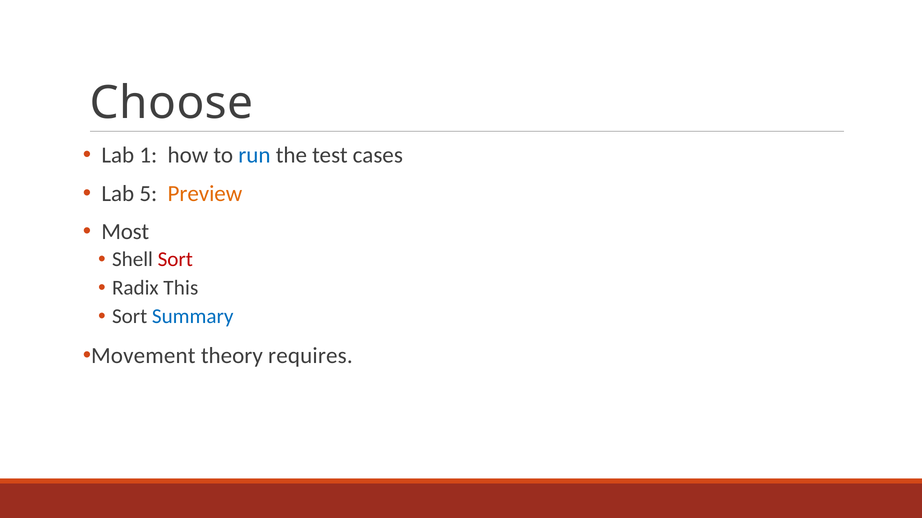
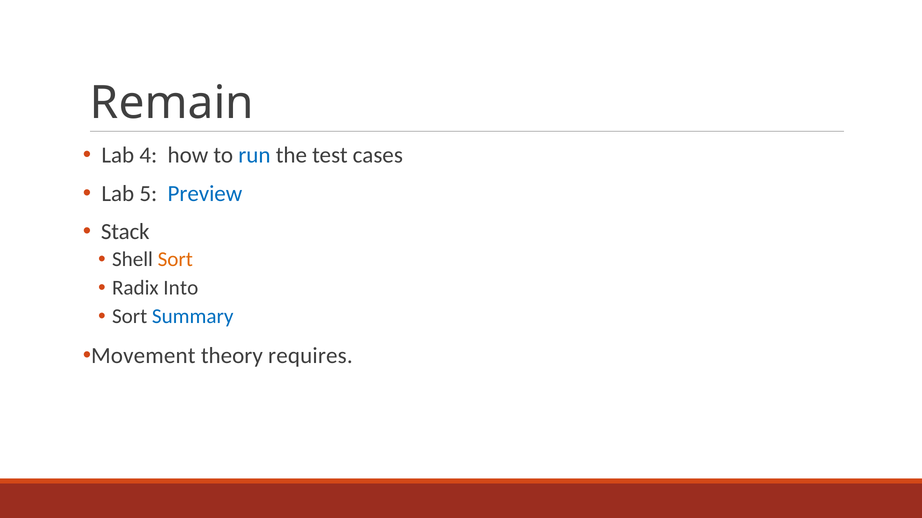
Choose: Choose -> Remain (172, 103)
1: 1 -> 4 (148, 155)
Preview colour: orange -> blue (205, 194)
Most: Most -> Stack (125, 232)
Sort colour: red -> orange (175, 260)
This: This -> Into (181, 288)
